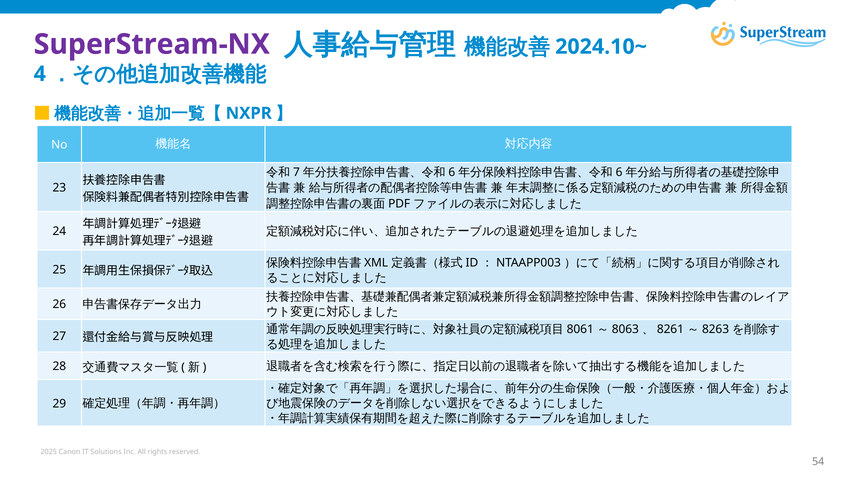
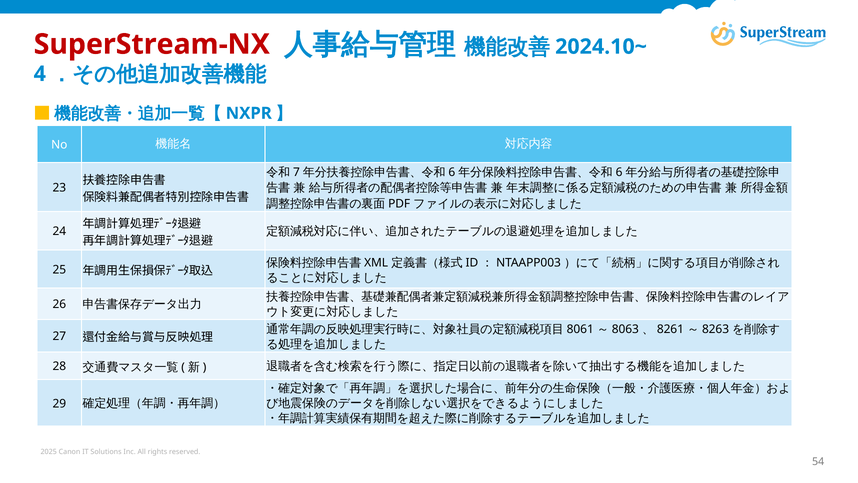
SuperStream-NX colour: purple -> red (152, 44)
